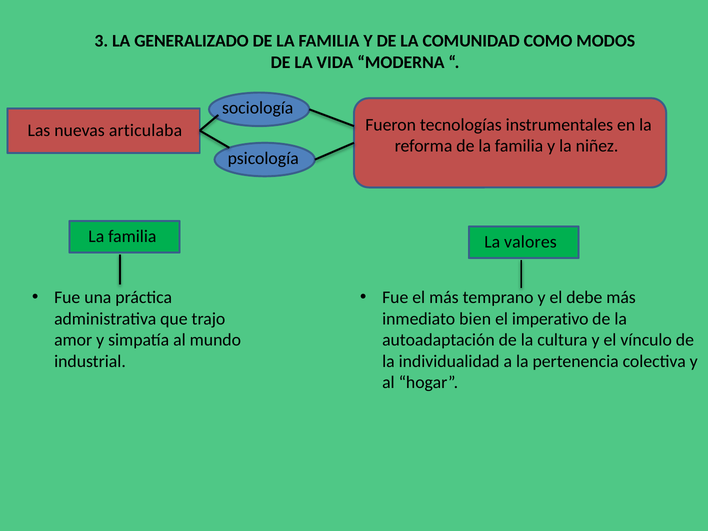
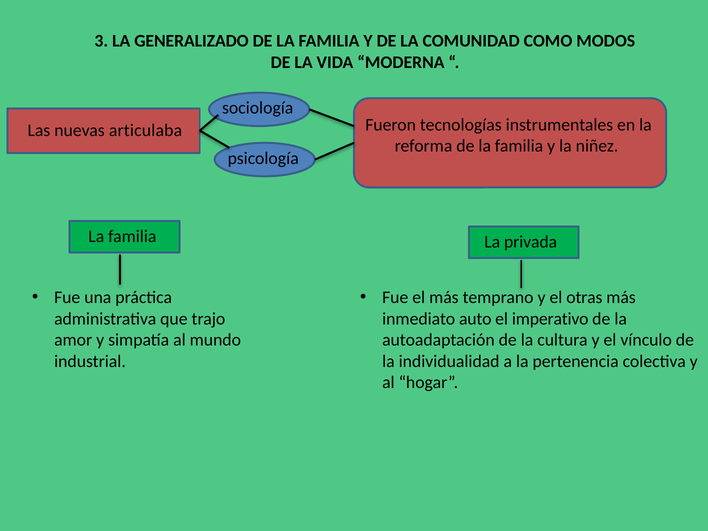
valores: valores -> privada (531, 242)
debe: debe -> otras (584, 298)
bien: bien -> auto (475, 319)
